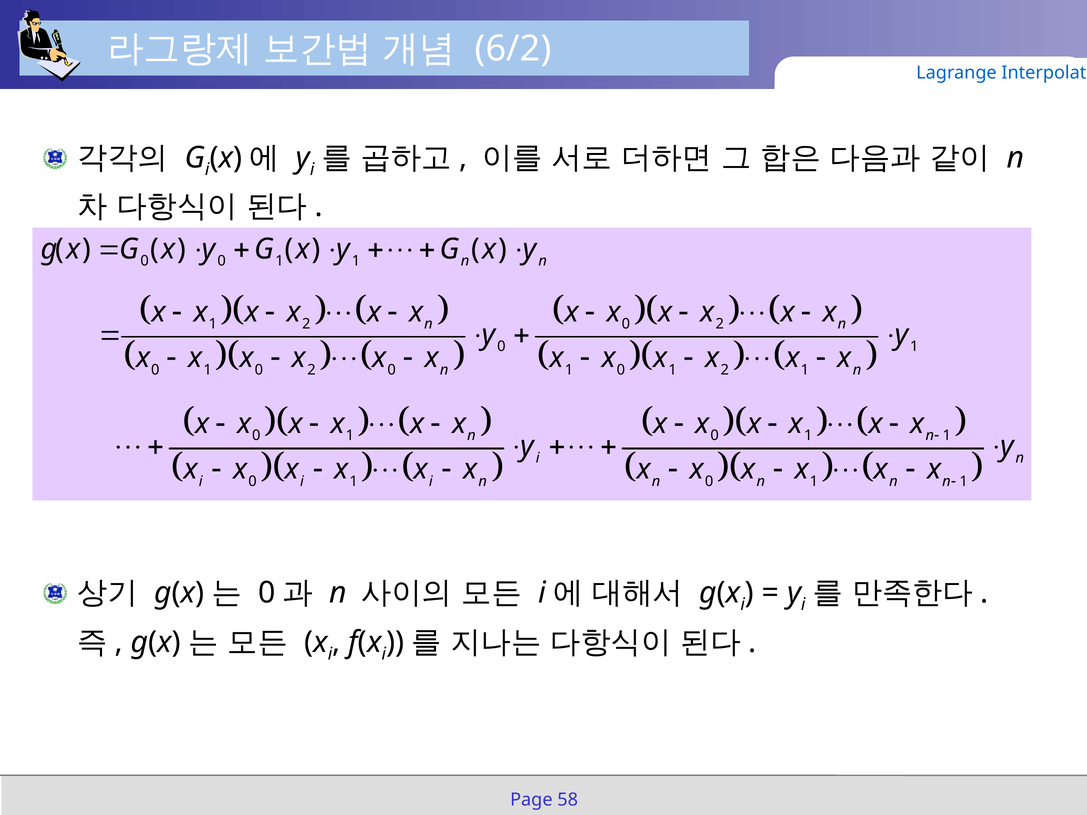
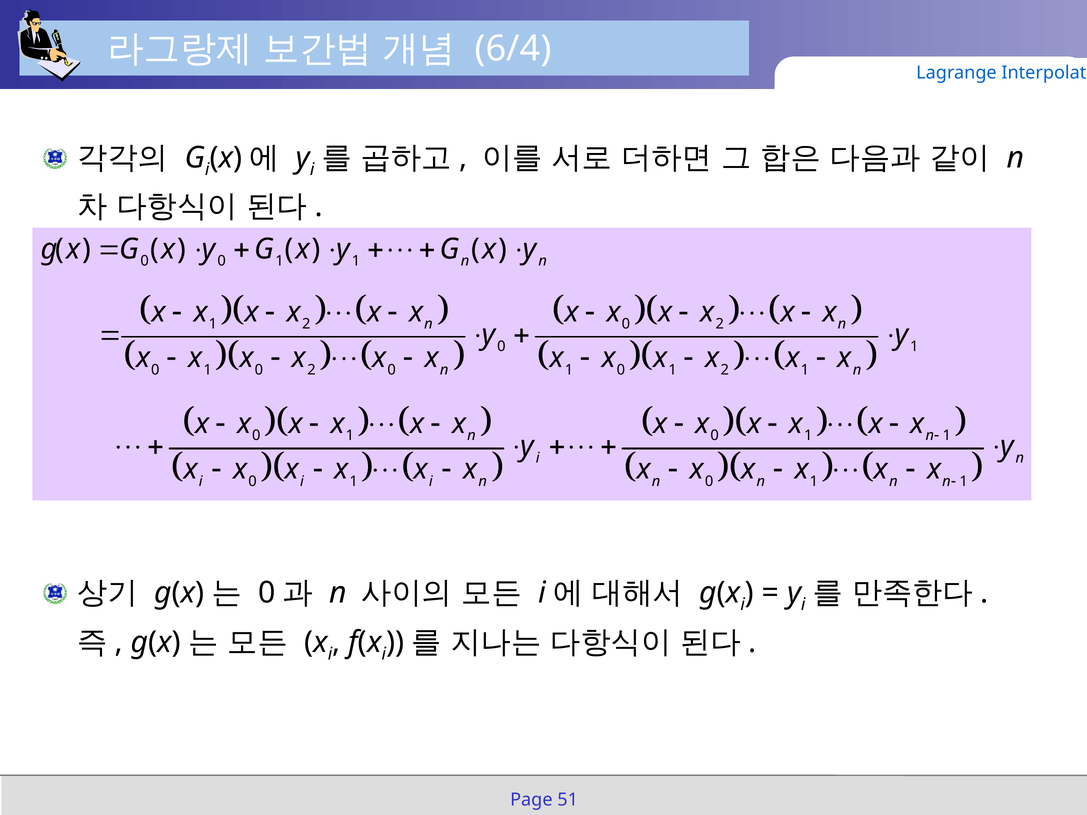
6/2: 6/2 -> 6/4 (513, 49)
58: 58 -> 51 (568, 800)
